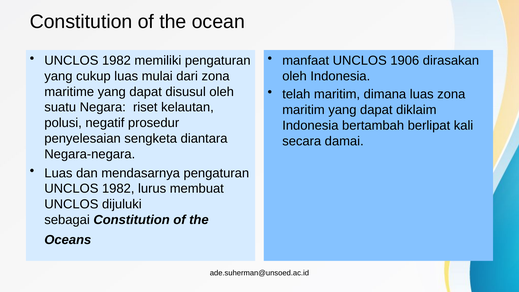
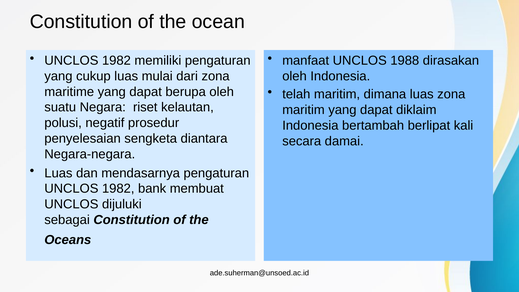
1906: 1906 -> 1988 (405, 61)
disusul: disusul -> berupa (186, 92)
lurus: lurus -> bank (152, 189)
